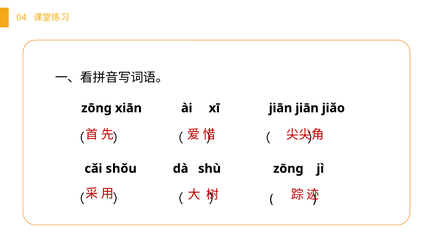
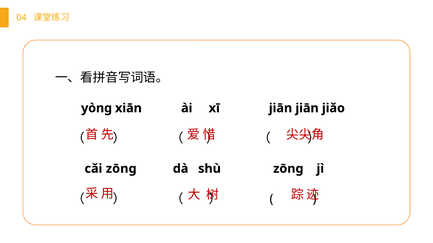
zōng: zōng -> yònɡ (97, 108)
cǎi shǒu: shǒu -> zōng (121, 169)
